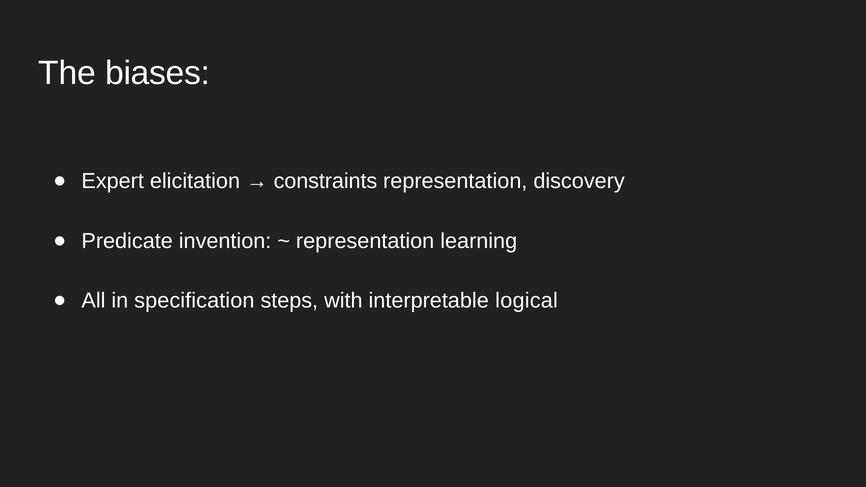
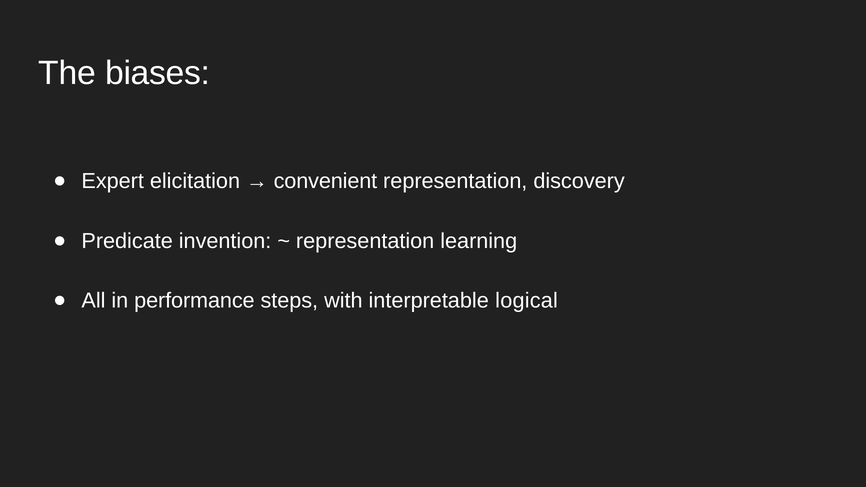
constraints: constraints -> convenient (325, 181)
specification: specification -> performance (194, 301)
